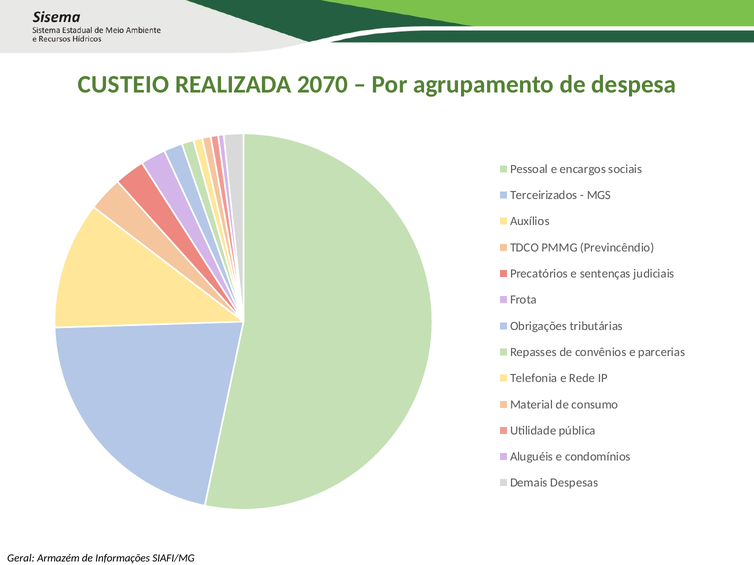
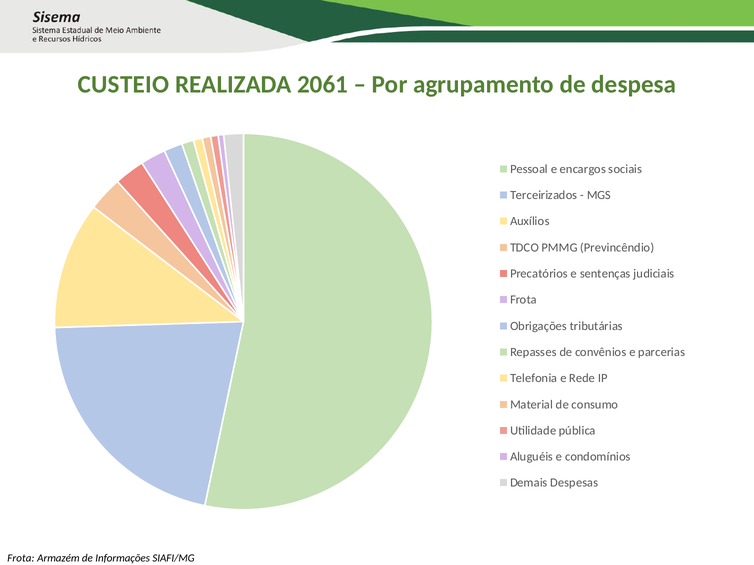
2070: 2070 -> 2061 (323, 84)
Geral: Geral -> Frota (21, 559)
